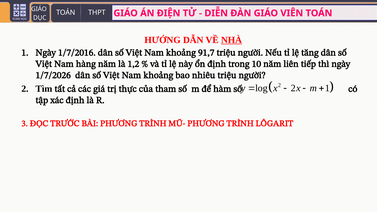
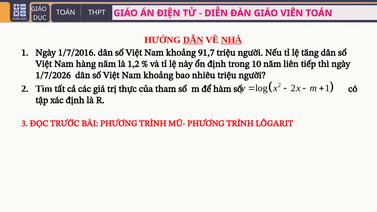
DẪN underline: none -> present (193, 40)
